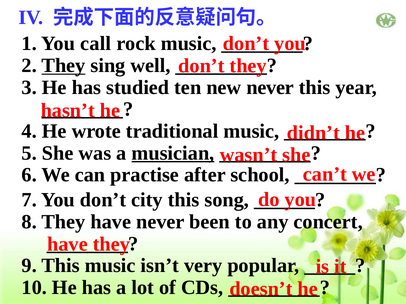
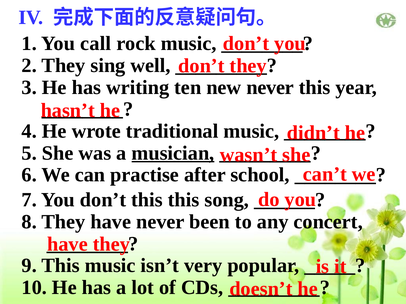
They underline: present -> none (63, 66)
studied: studied -> writing (138, 87)
don’t city: city -> this (147, 200)
